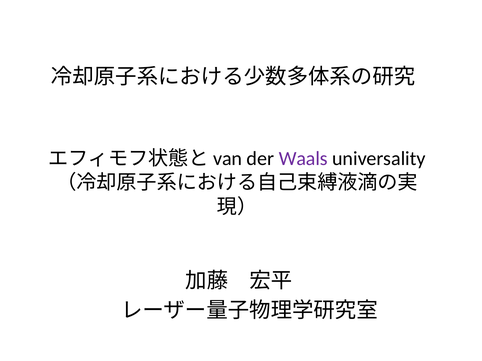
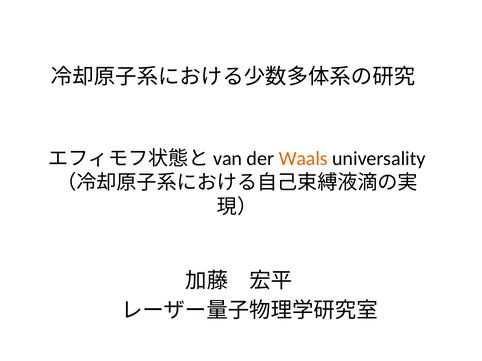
Waals colour: purple -> orange (303, 159)
